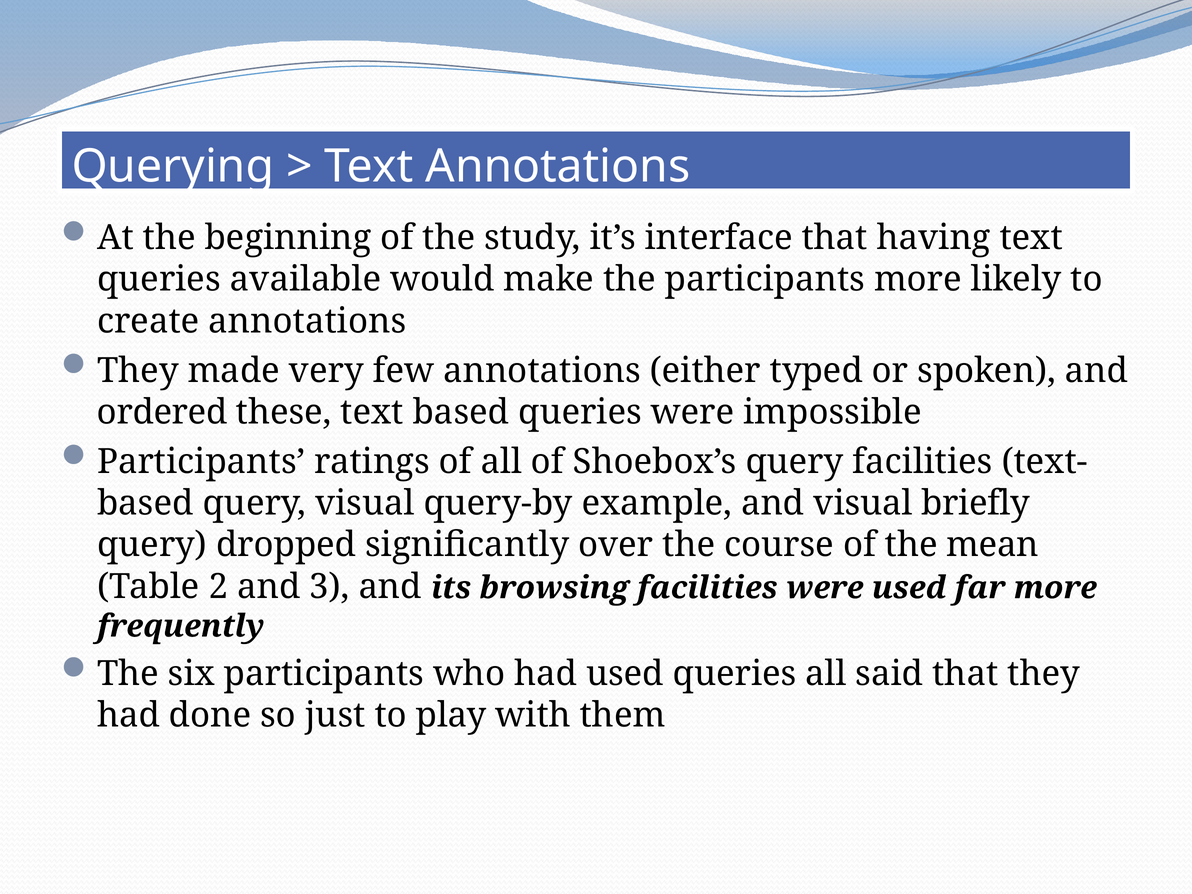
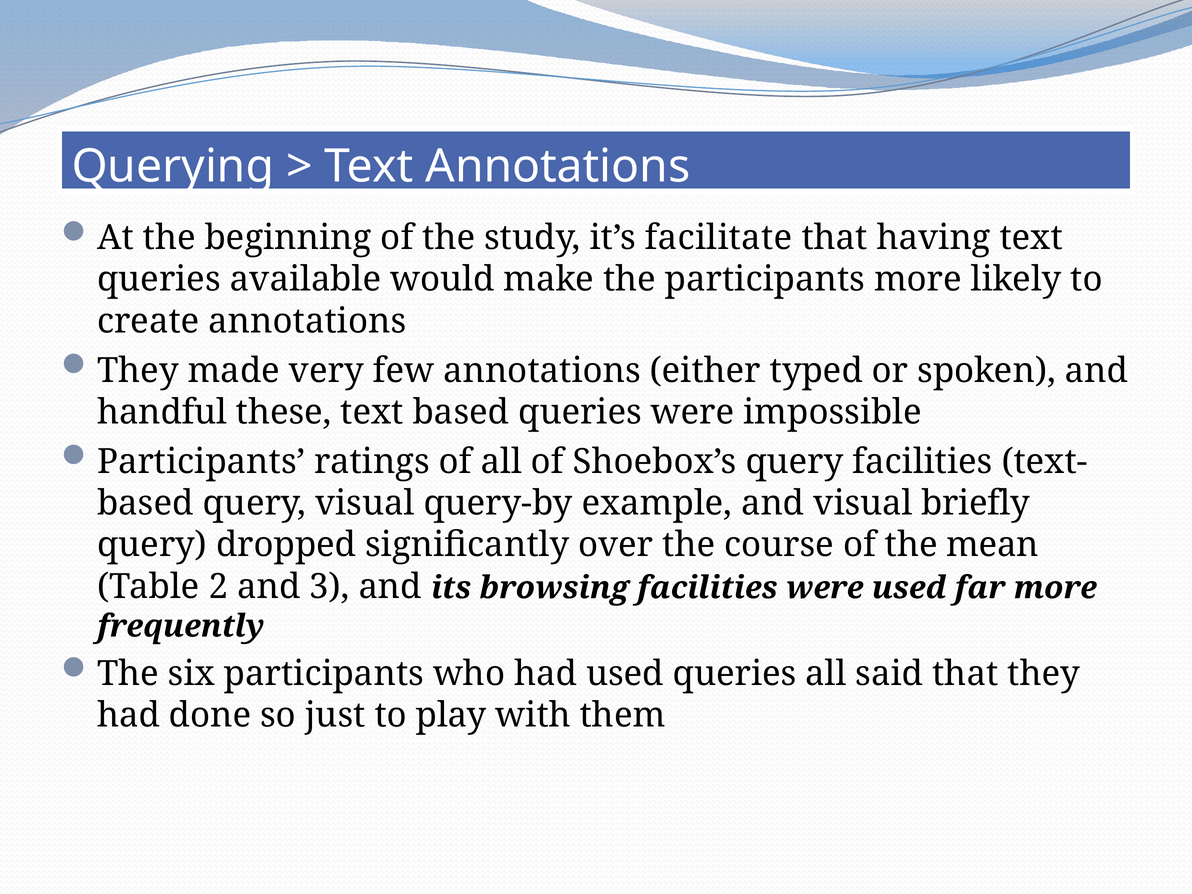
interface: interface -> facilitate (719, 238)
ordered: ordered -> handful (162, 412)
